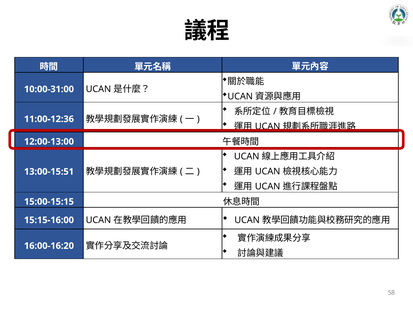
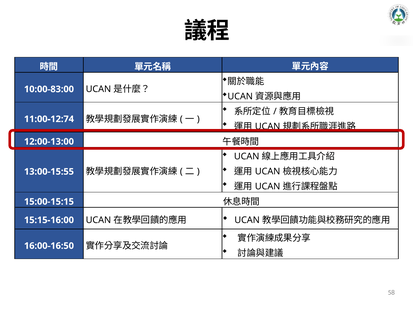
10:00-31:00: 10:00-31:00 -> 10:00-83:00 (49, 89)
11:00-12:36: 11:00-12:36 -> 11:00-12:74 (49, 119)
13:00-15:51: 13:00-15:51 -> 13:00-15:55 (49, 171)
16:00-16:20: 16:00-16:20 -> 16:00-16:50 (49, 246)
